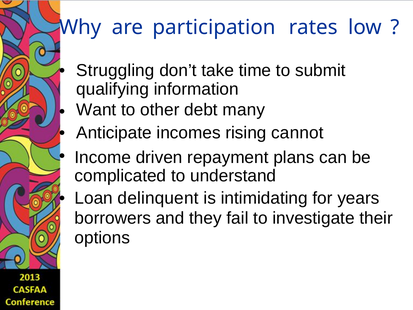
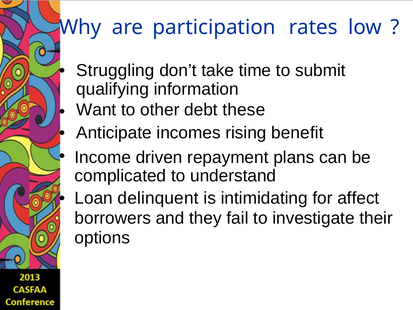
many: many -> these (244, 110)
cannot: cannot -> benefit (297, 133)
years: years -> affect (358, 198)
